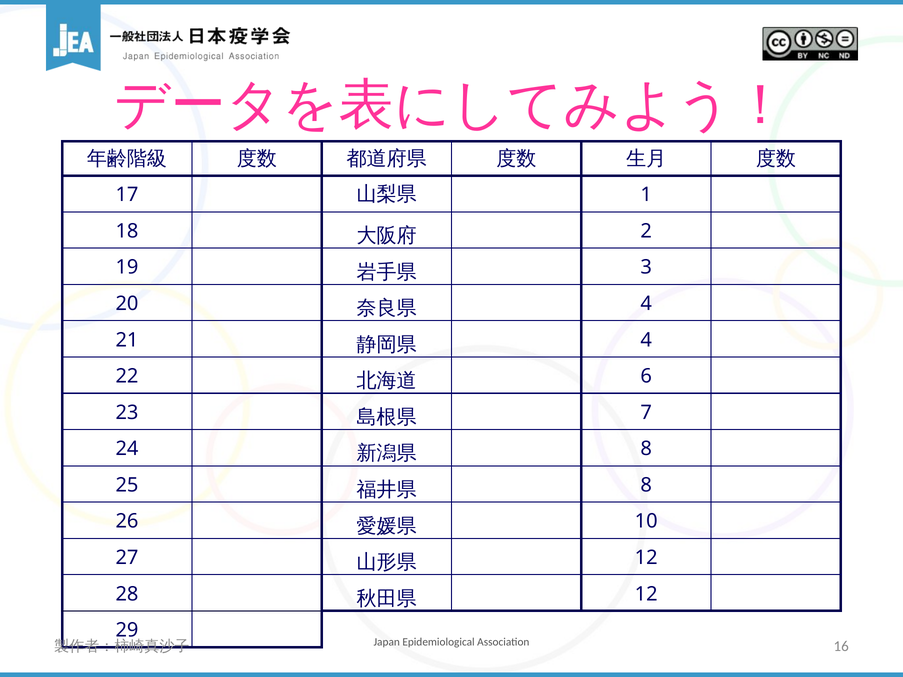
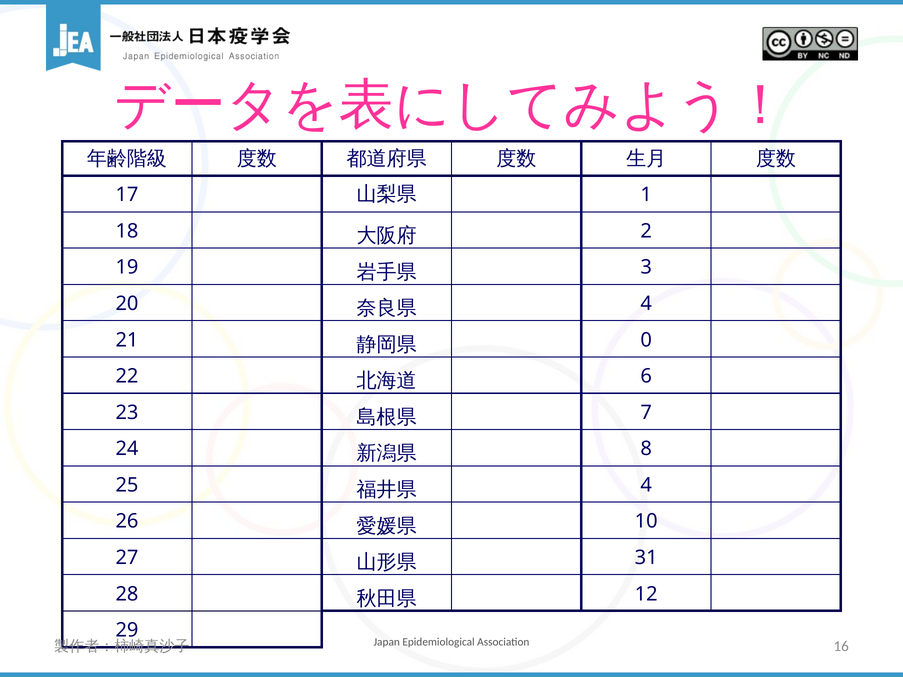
4: 4 -> 0 (646, 340)
8: 8 -> 4 (646, 485)
12: 12 -> 31 (646, 558)
